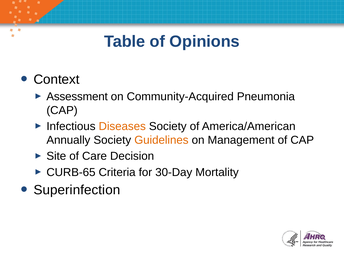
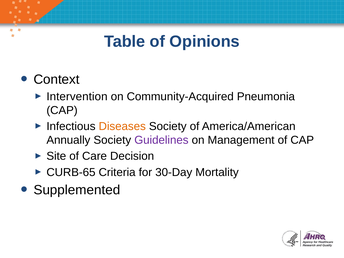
Assessment: Assessment -> Intervention (77, 97)
Guidelines colour: orange -> purple (161, 140)
Superinfection: Superinfection -> Supplemented (77, 190)
